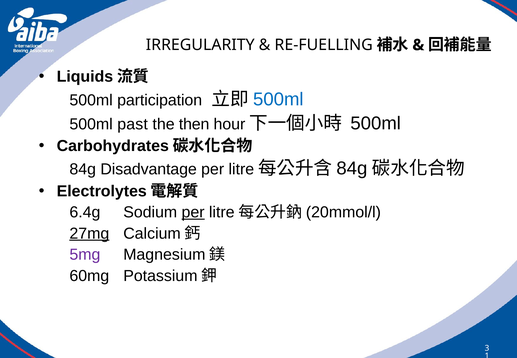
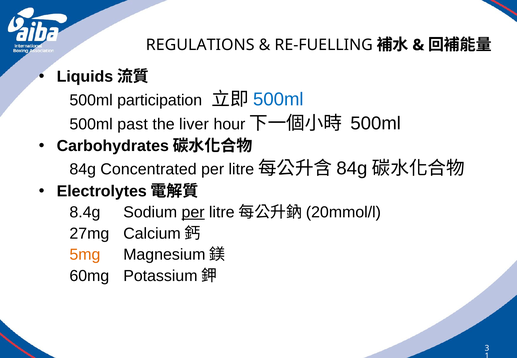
IRREGULARITY: IRREGULARITY -> REGULATIONS (200, 45)
then: then -> liver (194, 124)
Disadvantage: Disadvantage -> Concentrated (149, 169)
6.4g: 6.4g -> 8.4g (85, 212)
27mg underline: present -> none (89, 233)
5mg colour: purple -> orange (85, 255)
